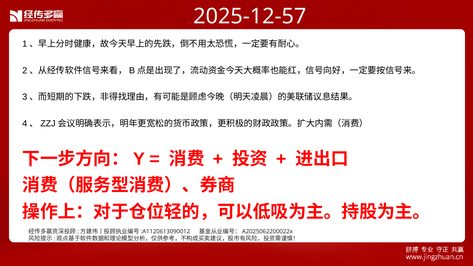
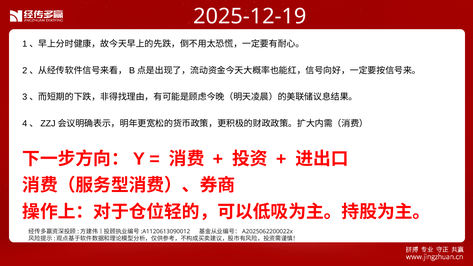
2025-12-57: 2025-12-57 -> 2025-12-19 (250, 16)
